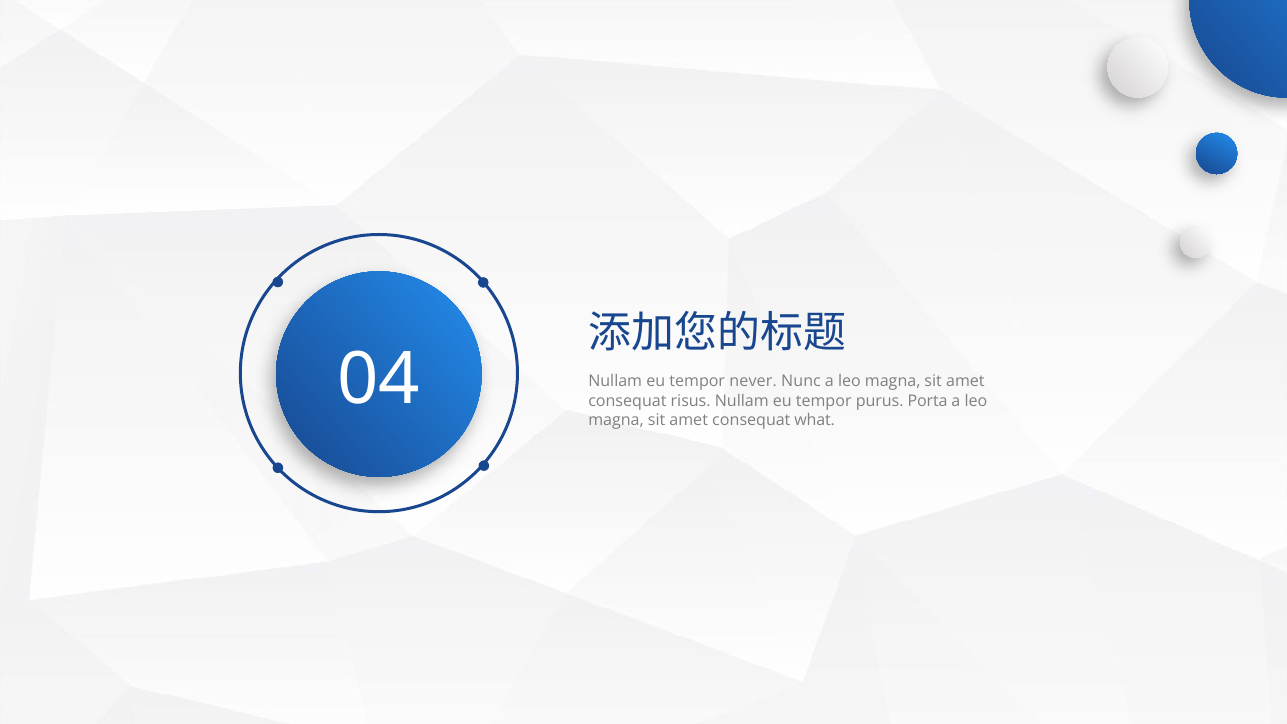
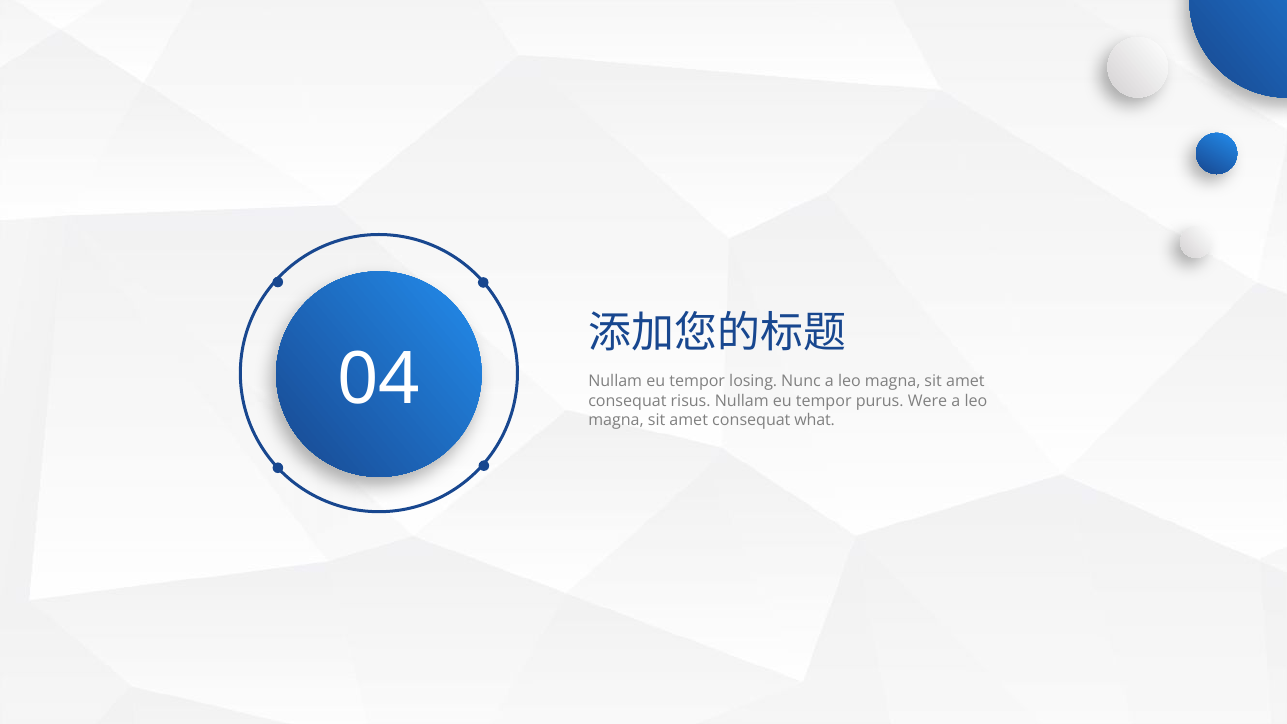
never: never -> losing (753, 381)
Porta: Porta -> Were (928, 401)
